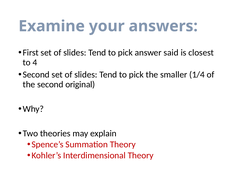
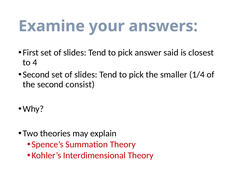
original: original -> consist (80, 85)
